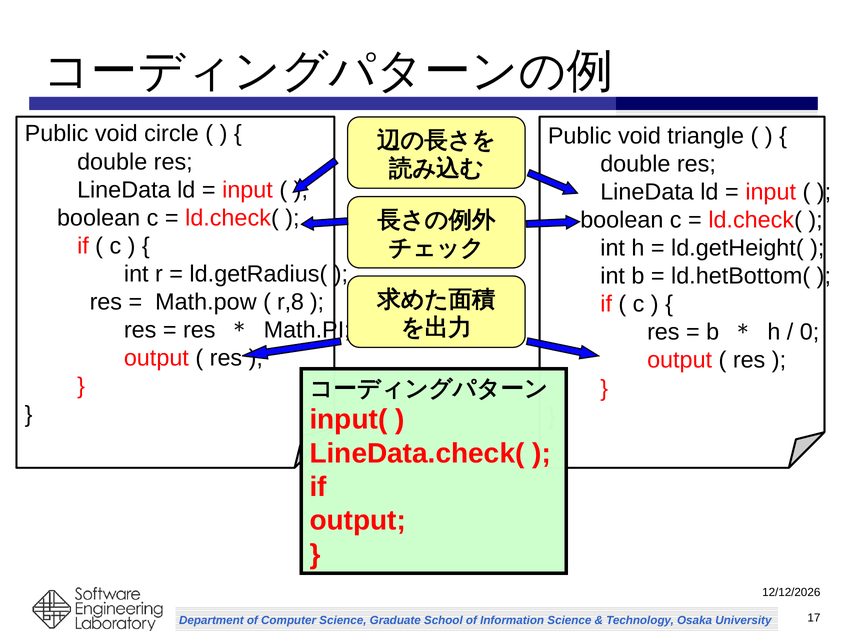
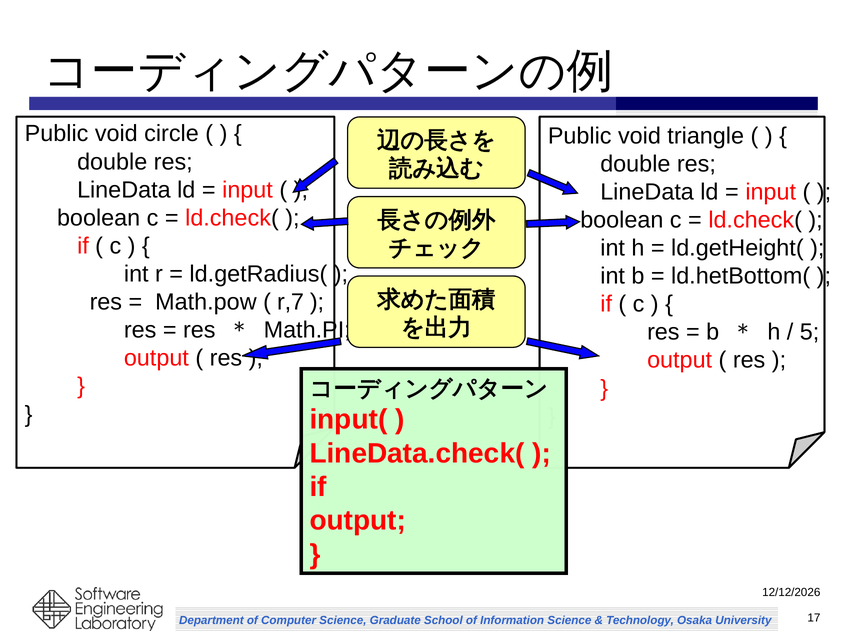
r,8: r,8 -> r,7 (290, 302)
0: 0 -> 5 (810, 332)
